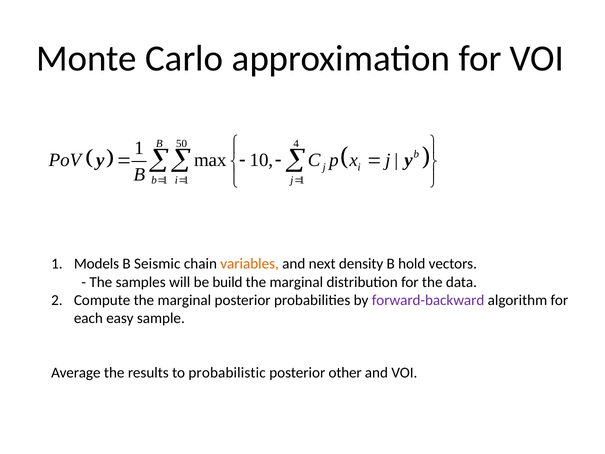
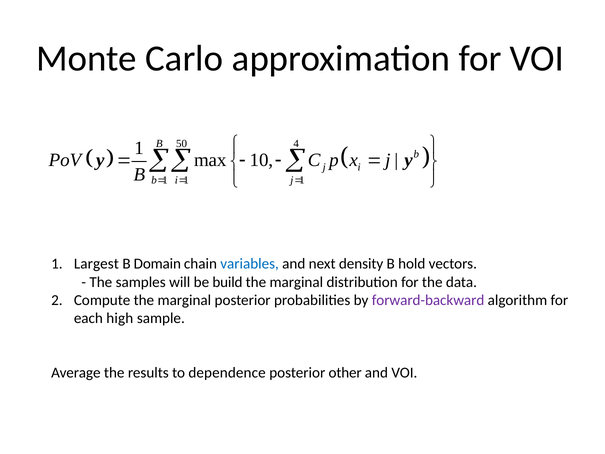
Models: Models -> Largest (96, 264)
Seismic: Seismic -> Domain (157, 264)
variables colour: orange -> blue (250, 264)
easy: easy -> high (120, 318)
probabilistic: probabilistic -> dependence (227, 373)
